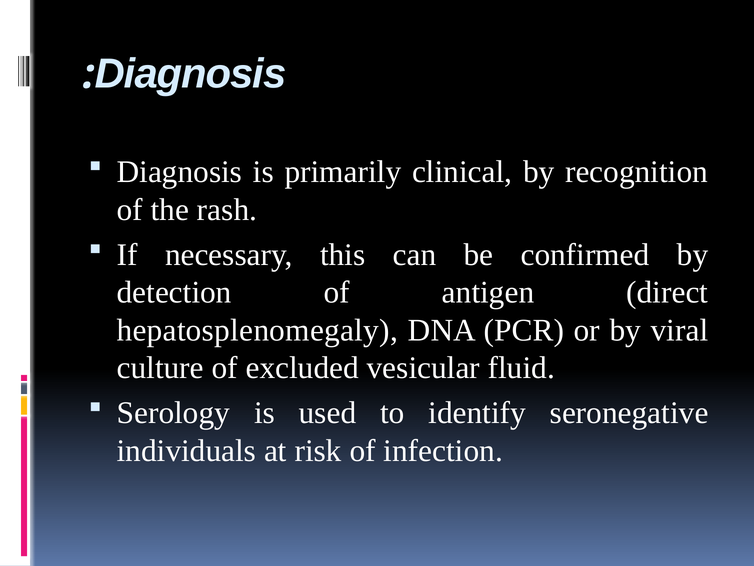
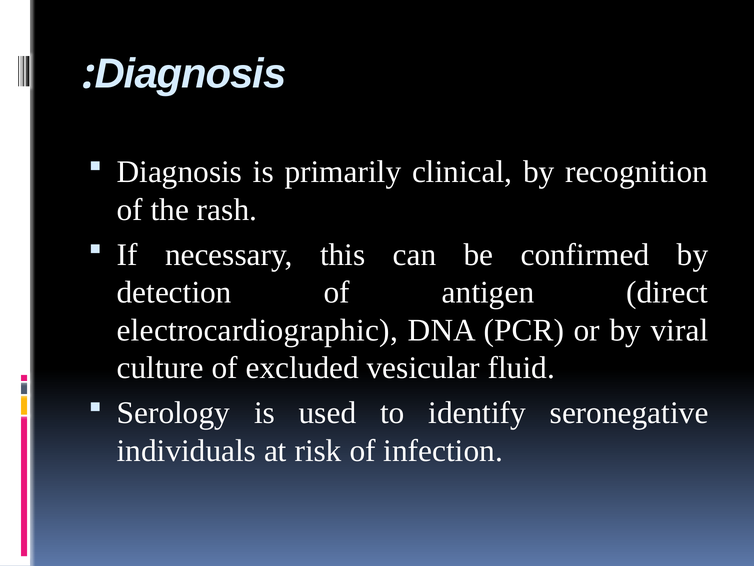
hepatosplenomegaly: hepatosplenomegaly -> electrocardiographic (257, 330)
